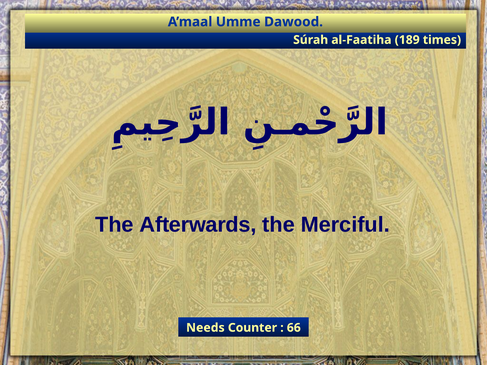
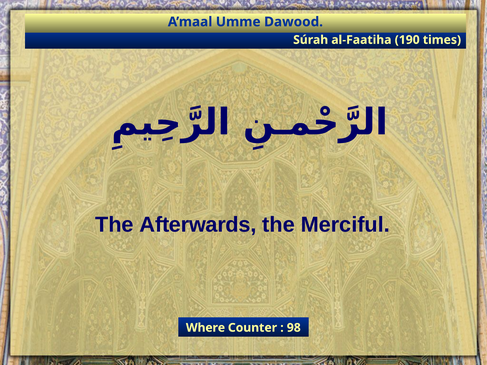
189: 189 -> 190 (407, 40)
Needs: Needs -> Where (205, 328)
66: 66 -> 98 (294, 328)
